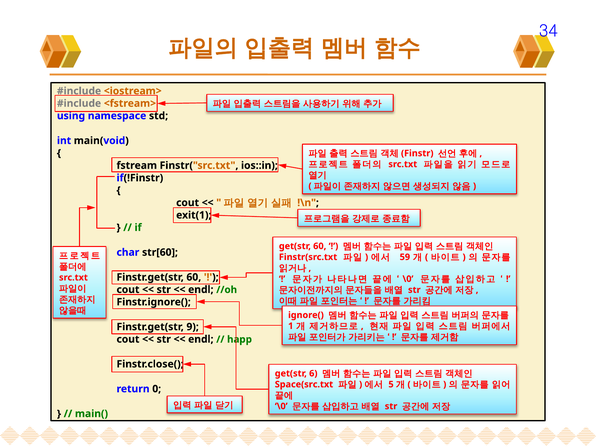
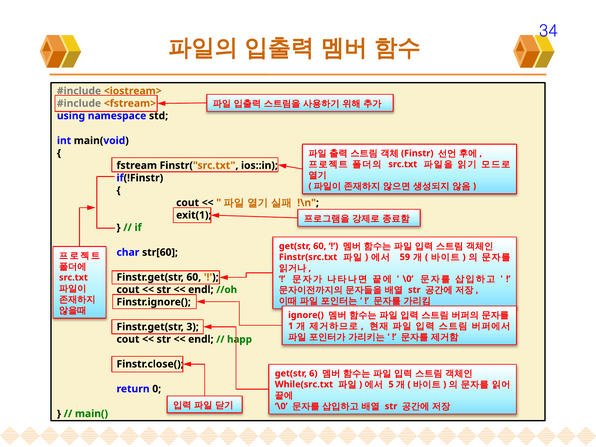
9: 9 -> 3 (193, 327)
Space(src.txt: Space(src.txt -> While(src.txt (304, 384)
